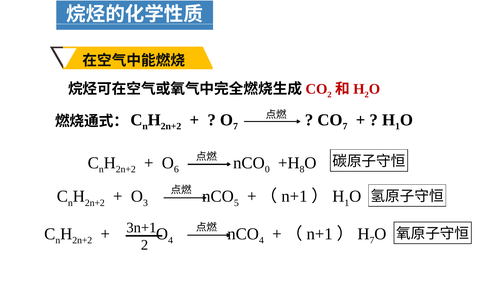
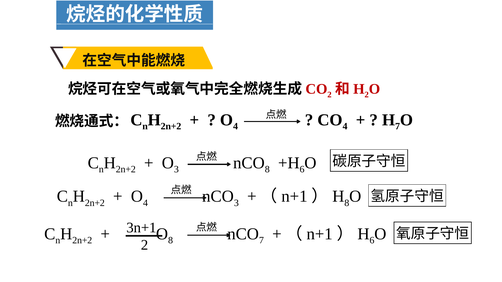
7: 7 -> 4 (236, 127)
7: 7 -> 4 (345, 127)
1: 1 -> 7 (398, 127)
6: 6 -> 3 (176, 170)
0: 0 -> 8 (267, 170)
8: 8 -> 6 (302, 170)
3: 3 -> 4 (145, 203)
5: 5 -> 3 (236, 203)
1: 1 -> 8 (347, 203)
4: 4 -> 8 (171, 241)
4: 4 -> 7 (262, 241)
7: 7 -> 6 (372, 241)
